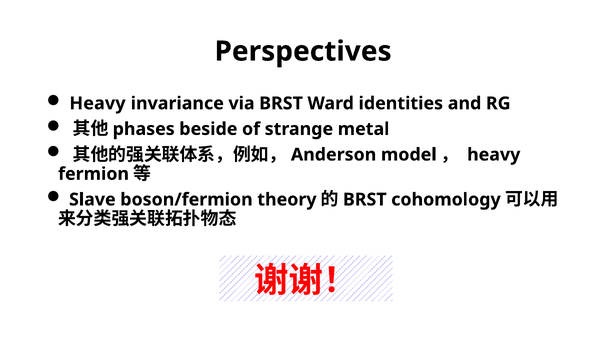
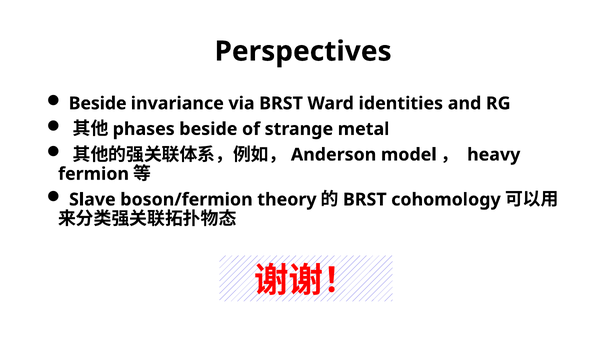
Heavy: Heavy -> Beside (98, 103)
